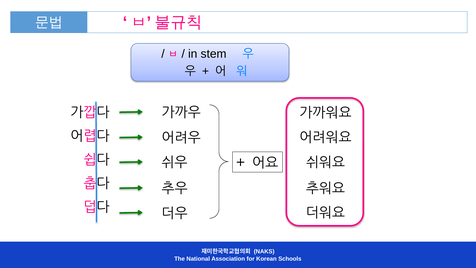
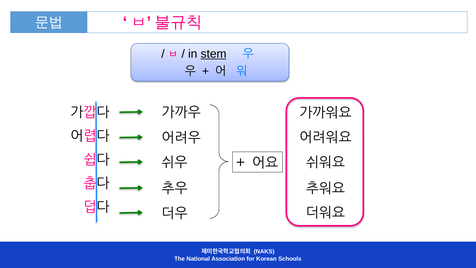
stem underline: none -> present (214, 54)
